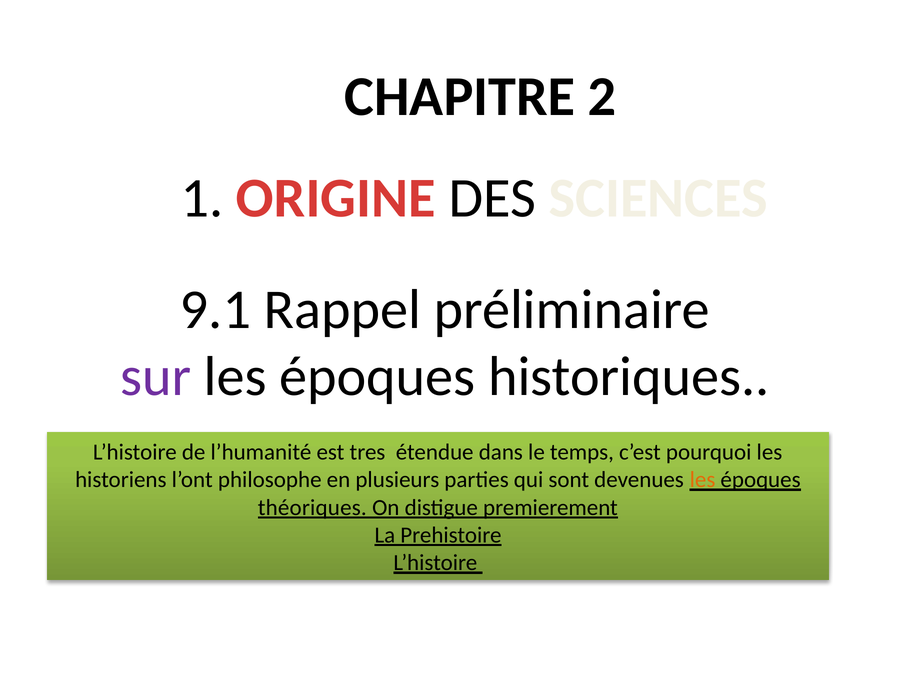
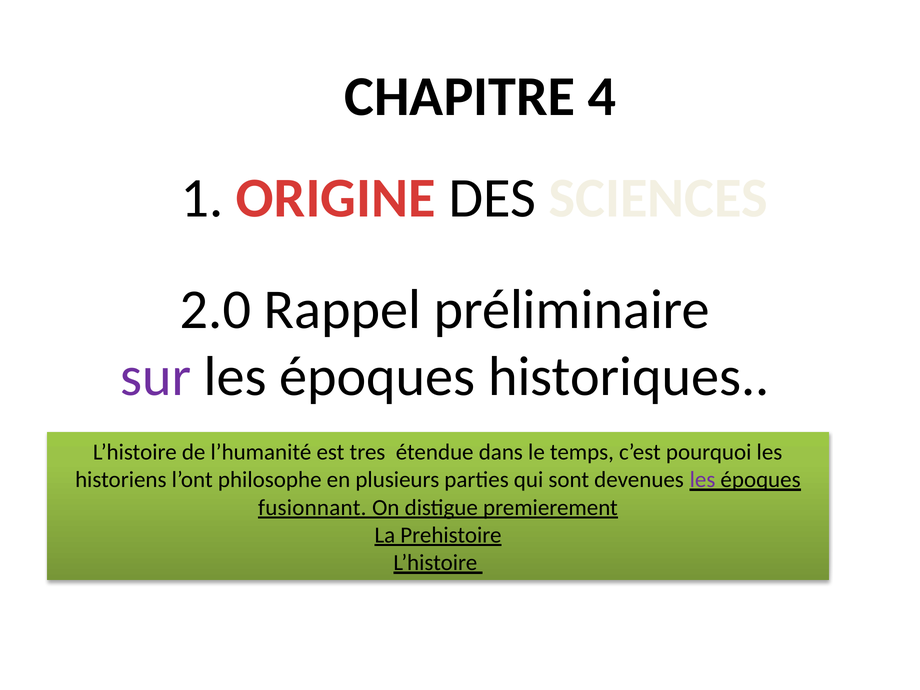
2: 2 -> 4 (602, 97)
9.1: 9.1 -> 2.0 (215, 309)
les colour: orange -> purple (703, 480)
théoriques: théoriques -> fusionnant (312, 507)
